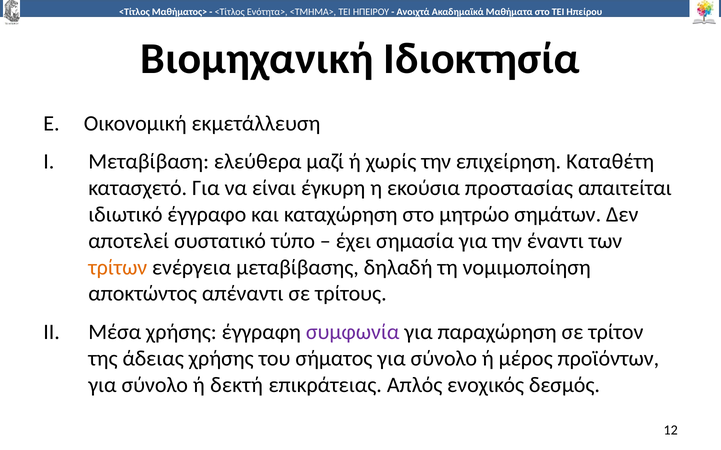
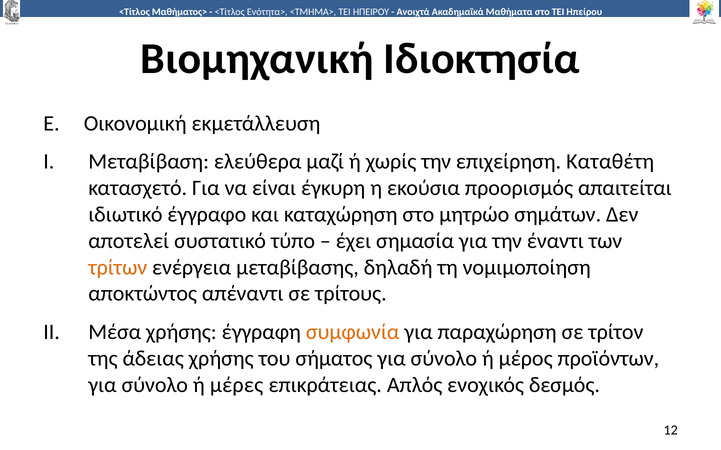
προστασίας: προστασίας -> προορισμός (519, 188)
συμφωνία colour: purple -> orange (353, 333)
δεκτή: δεκτή -> μέρες (237, 385)
